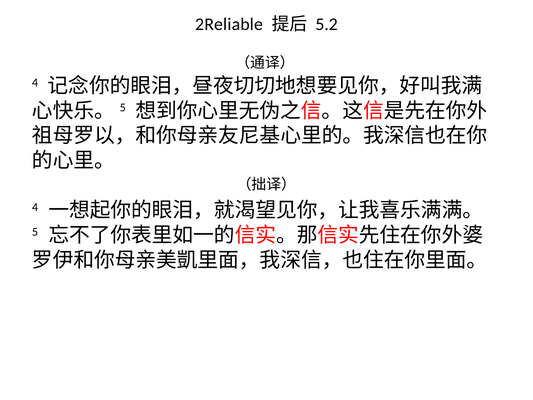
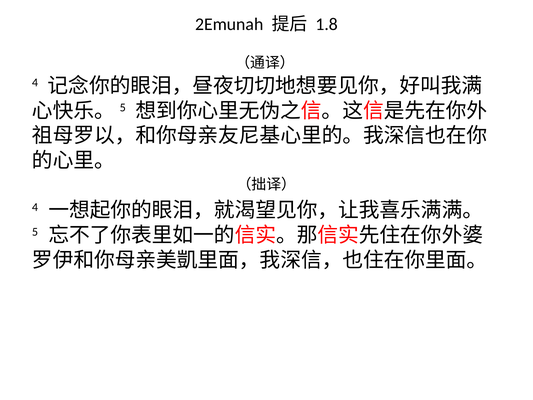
2Reliable: 2Reliable -> 2Emunah (229, 24)
5.2: 5.2 -> 1.8 (327, 24)
